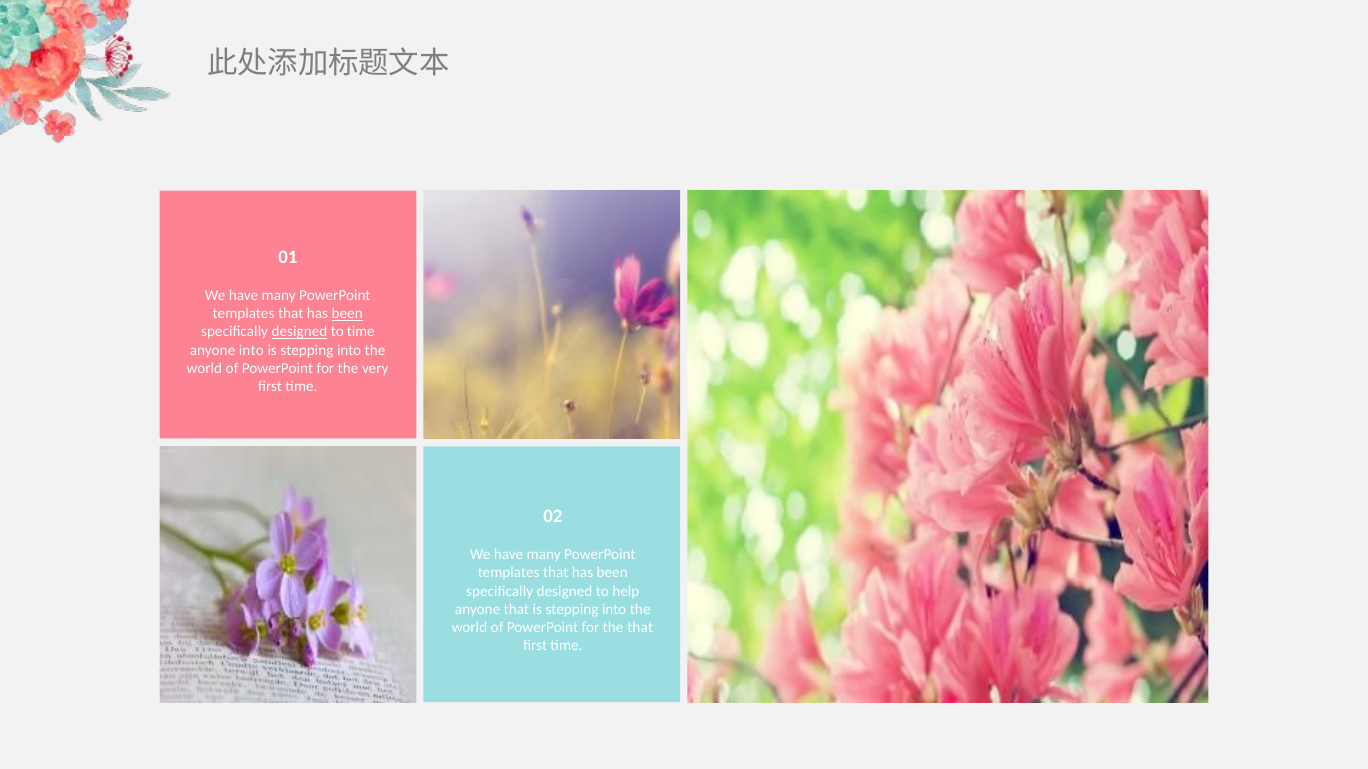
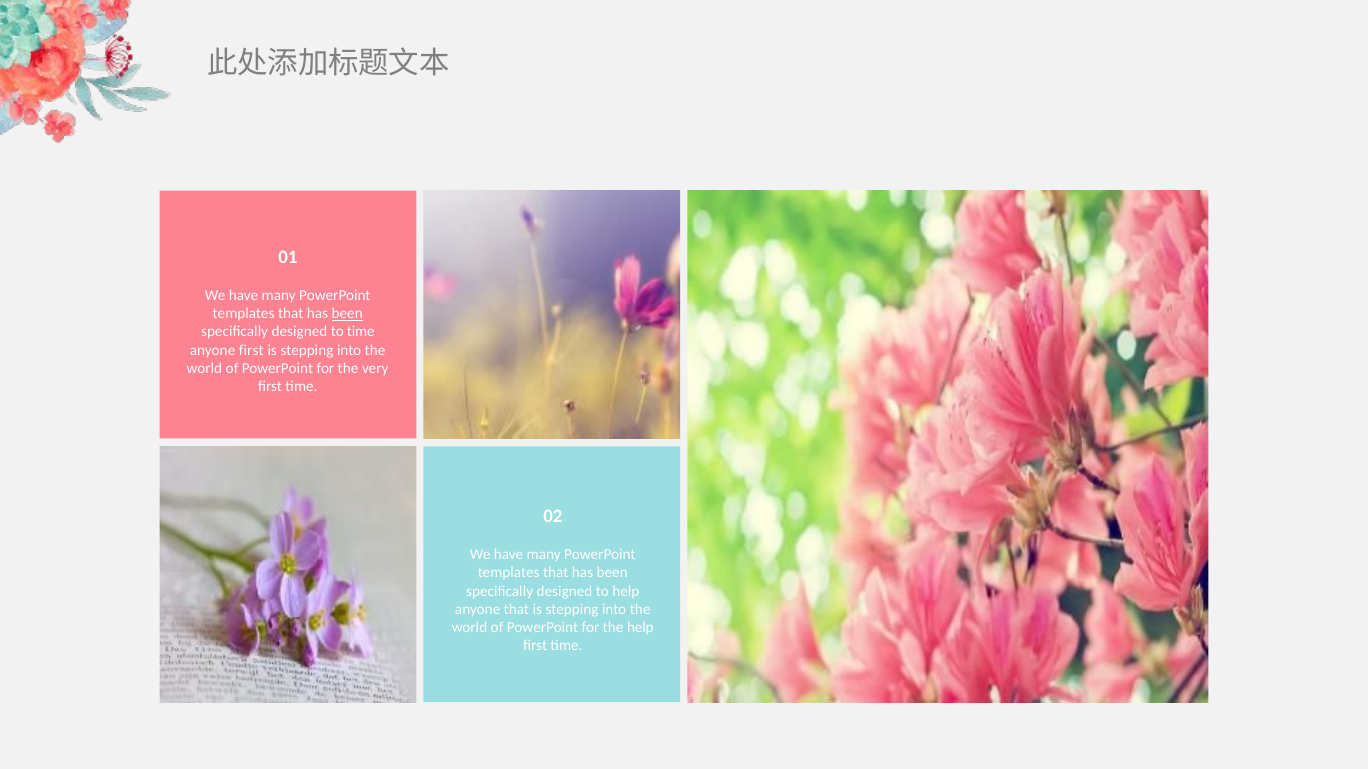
designed underline: present -> none (300, 332)
anyone into: into -> first (251, 350)
the that: that -> help (640, 628)
